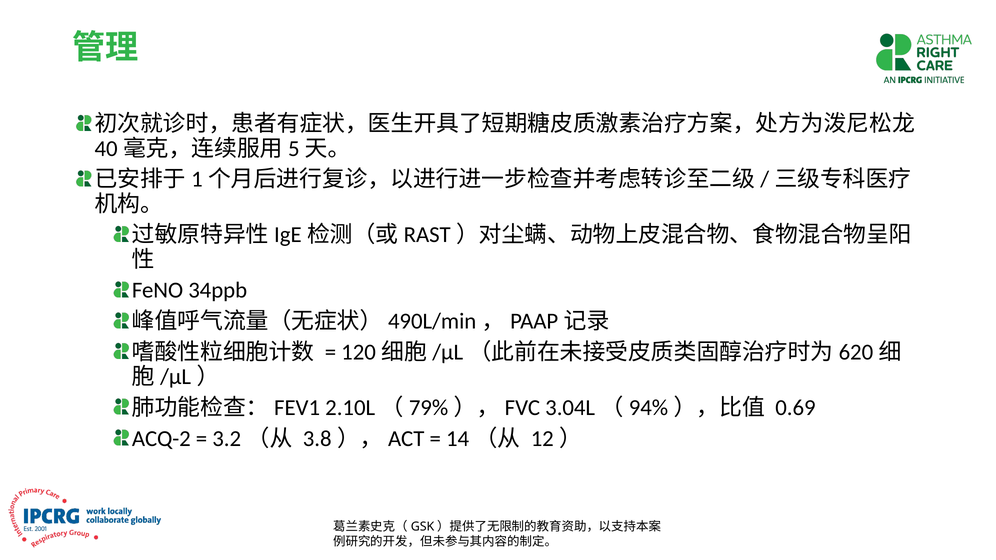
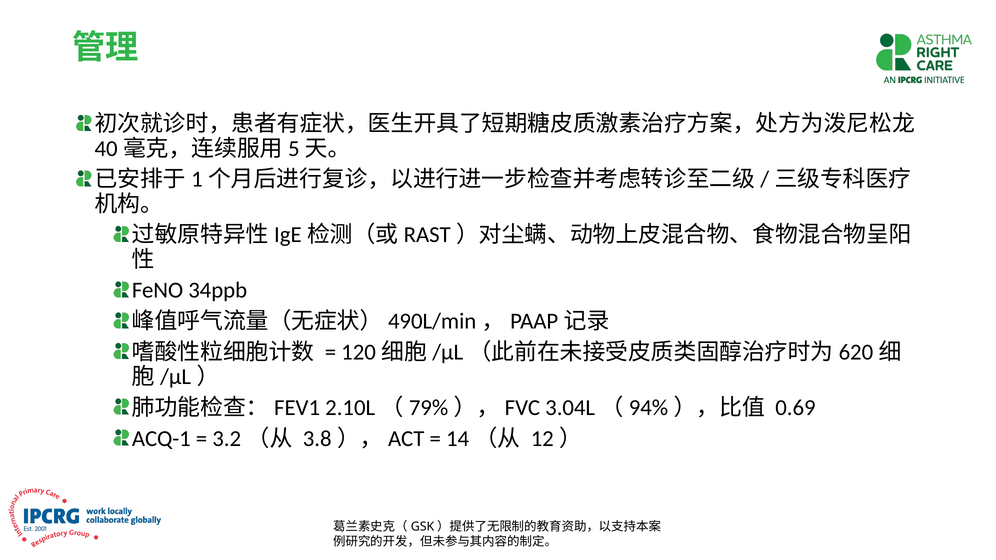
ACQ-2: ACQ-2 -> ACQ-1 (161, 439)
